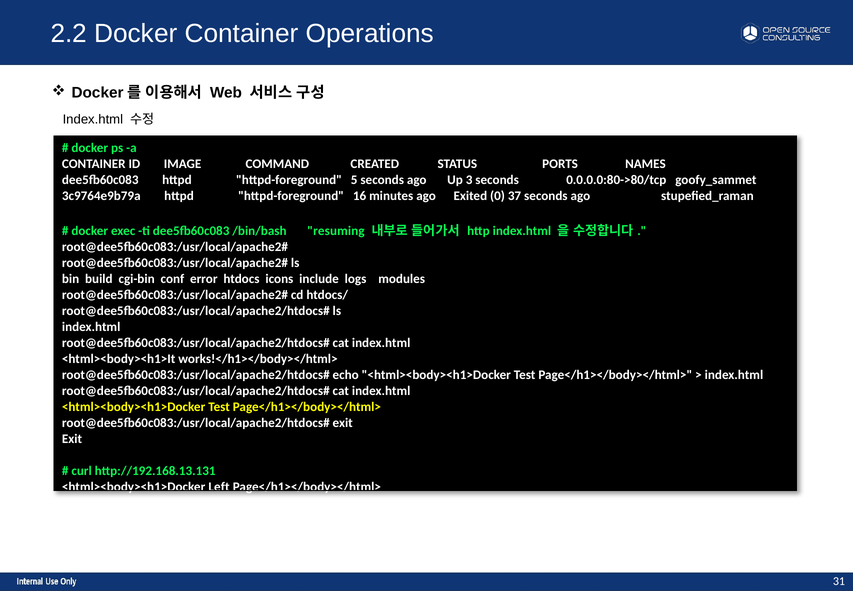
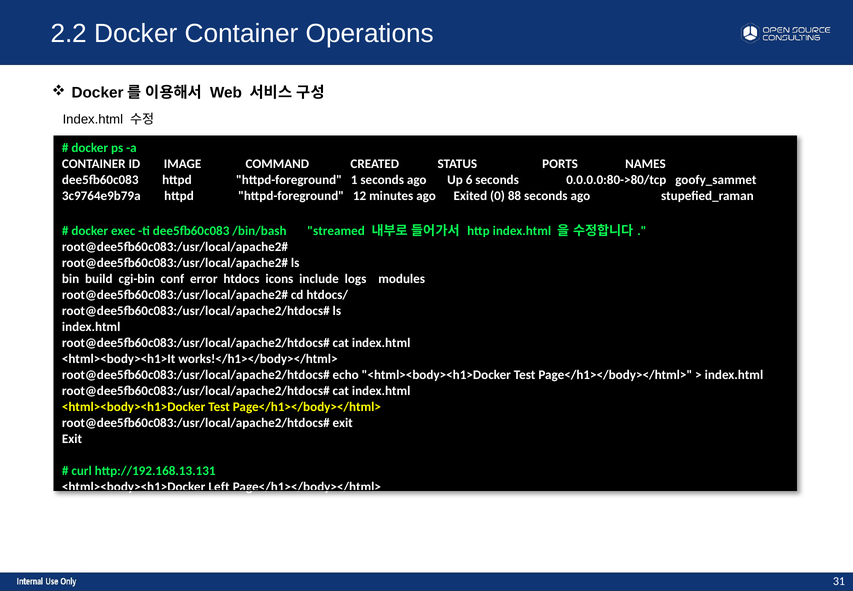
5: 5 -> 1 (354, 180)
3: 3 -> 6 (469, 180)
16: 16 -> 12 (360, 196)
37: 37 -> 88 (514, 196)
resuming: resuming -> streamed (336, 231)
